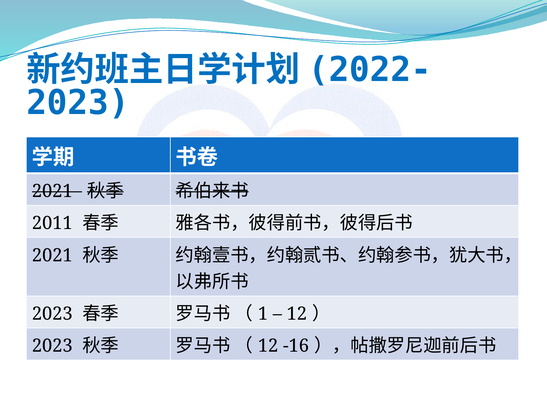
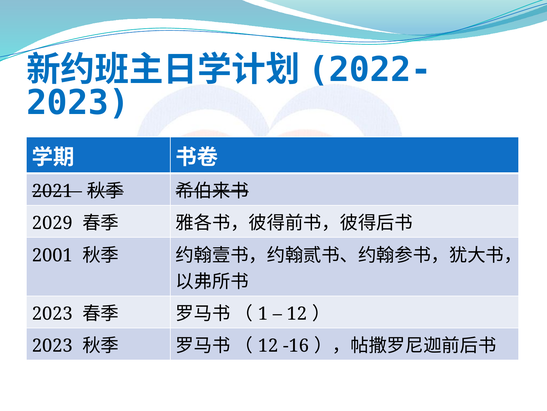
2011: 2011 -> 2029 (52, 223)
2021: 2021 -> 2001 (52, 255)
